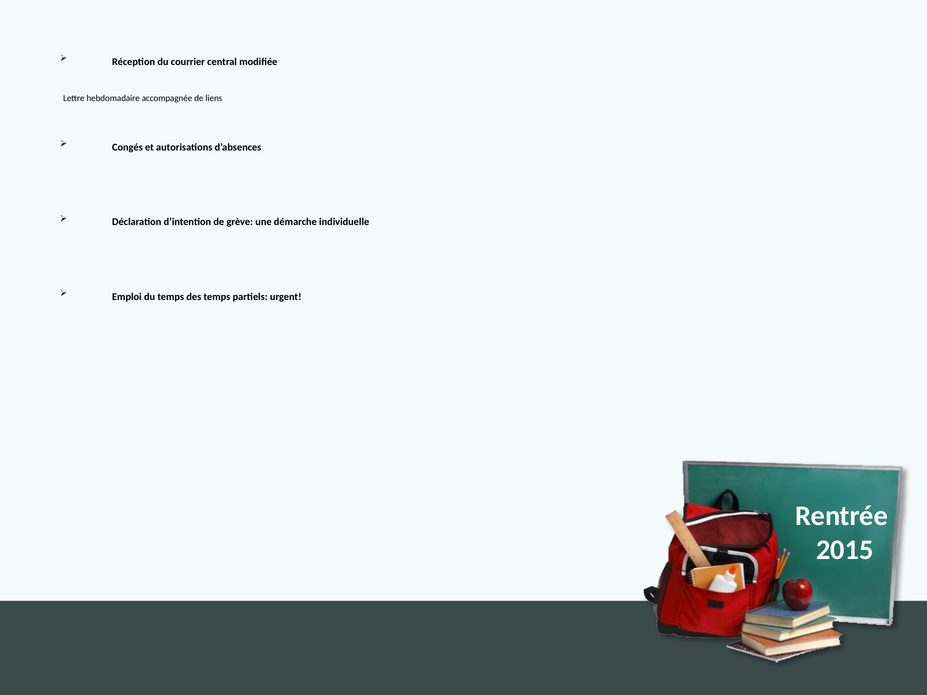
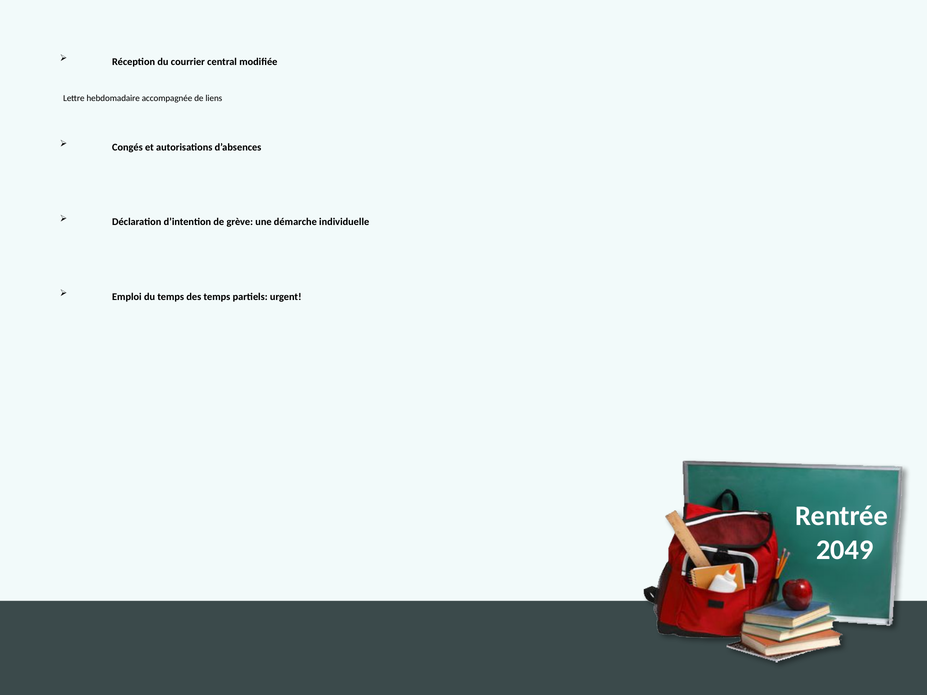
2015: 2015 -> 2049 (845, 550)
